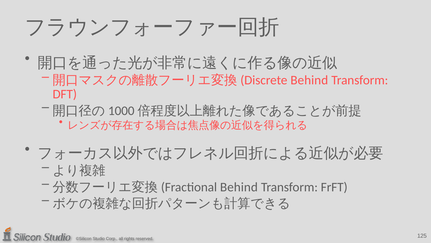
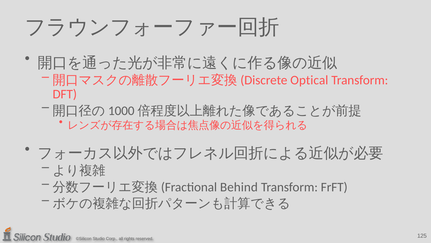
Behind: Behind -> Optical (309, 80)
